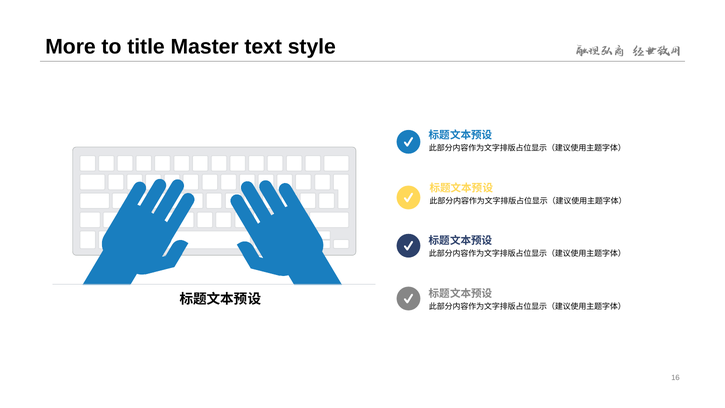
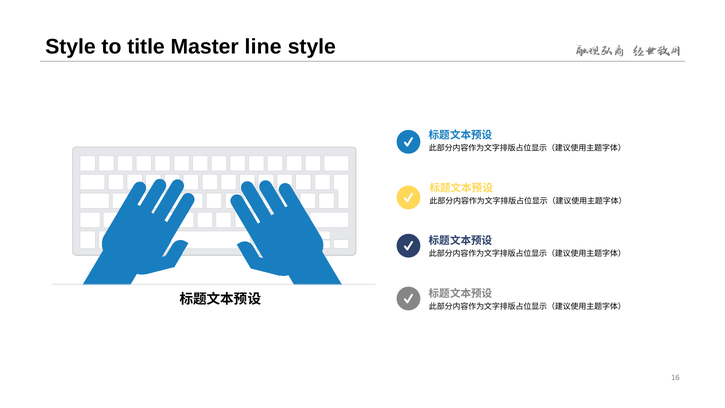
More: More -> Style (70, 47)
text: text -> line (263, 47)
